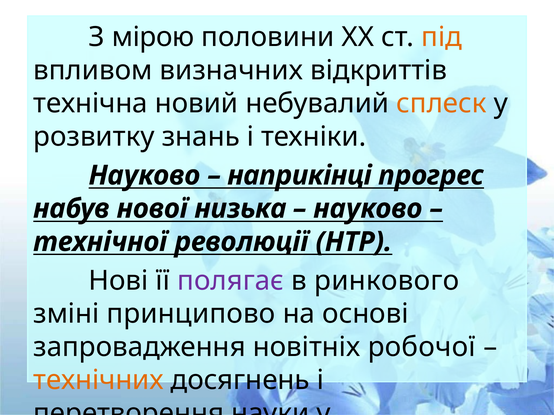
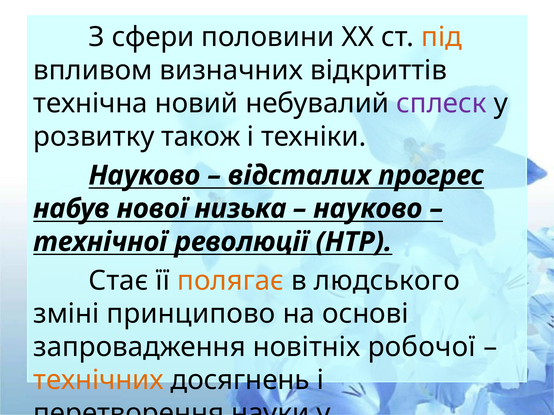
мірою: мірою -> сфери (153, 37)
сплеск colour: orange -> purple (441, 104)
знань: знань -> також (201, 137)
наприкінці: наприкінці -> відсталих (299, 176)
Нові: Нові -> Стає (119, 281)
полягає colour: purple -> orange (231, 281)
ринкового: ринкового -> людського (387, 281)
